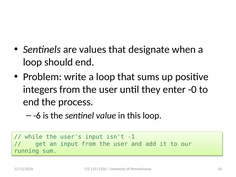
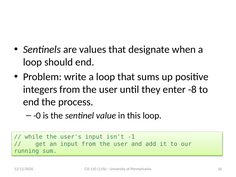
-0: -0 -> -8 (192, 89)
-6: -6 -> -0 (37, 116)
